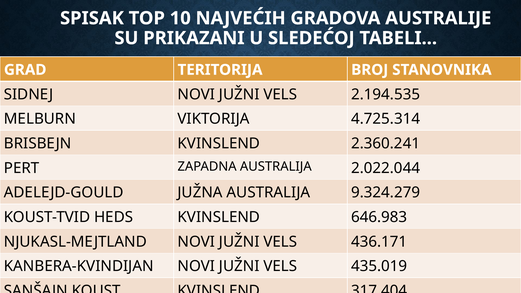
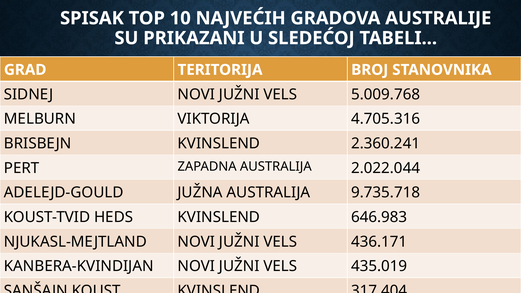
2.194.535: 2.194.535 -> 5.009.768 (386, 94)
4.725.314: 4.725.314 -> 4.705.316 (386, 119)
9.324.279: 9.324.279 -> 9.735.718 (386, 193)
